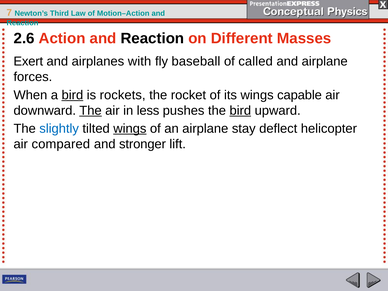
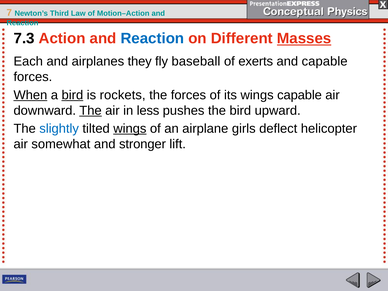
2.6: 2.6 -> 7.3 (24, 39)
Reaction colour: black -> blue (152, 39)
Masses underline: none -> present (304, 39)
Exert: Exert -> Each (28, 61)
with: with -> they (140, 61)
called: called -> exerts (256, 61)
and airplane: airplane -> capable (325, 61)
When underline: none -> present (30, 95)
the rocket: rocket -> forces (188, 95)
bird underline: present -> none (240, 111)
stay: stay -> girls (244, 129)
compared: compared -> somewhat (61, 144)
